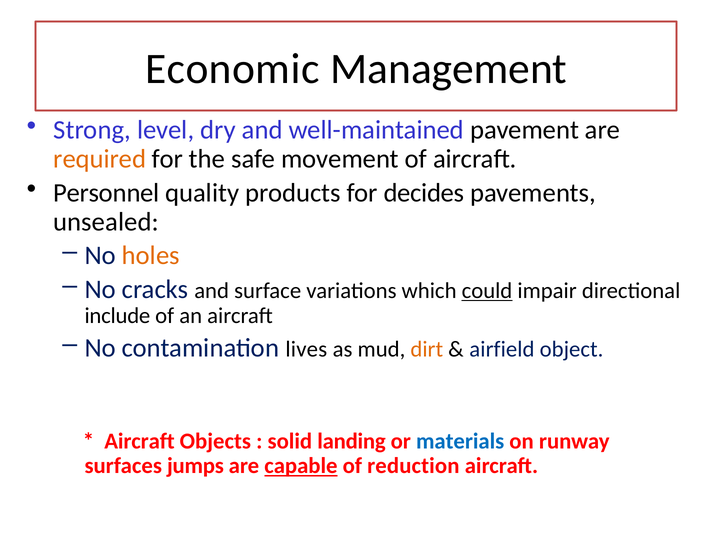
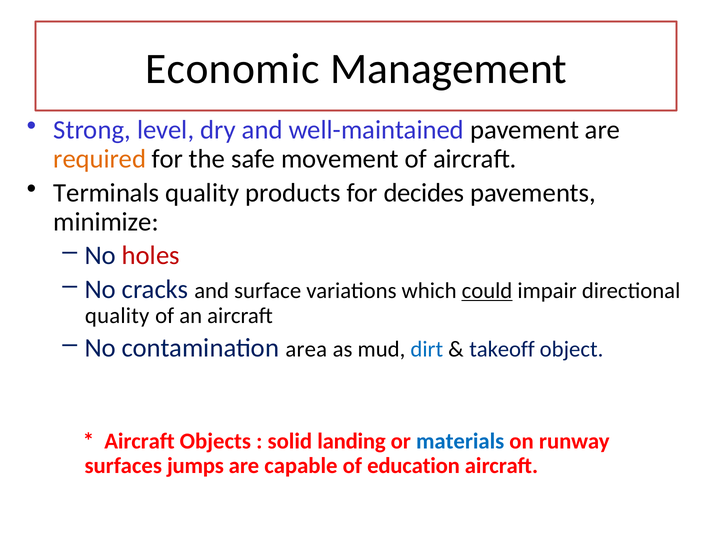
Personnel: Personnel -> Terminals (106, 193)
unsealed: unsealed -> minimize (106, 222)
holes colour: orange -> red (151, 256)
include: include -> quality (117, 316)
lives: lives -> area (306, 349)
dirt colour: orange -> blue (427, 349)
airfield: airfield -> takeoff (502, 349)
capable underline: present -> none (301, 466)
reduction: reduction -> education (413, 466)
